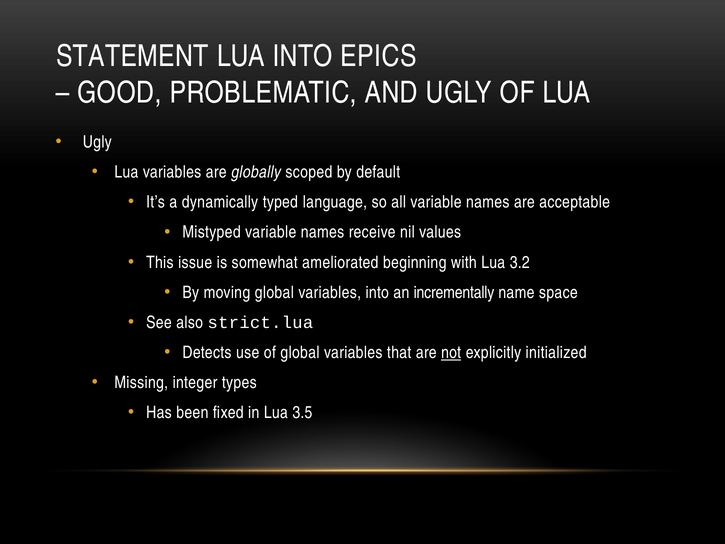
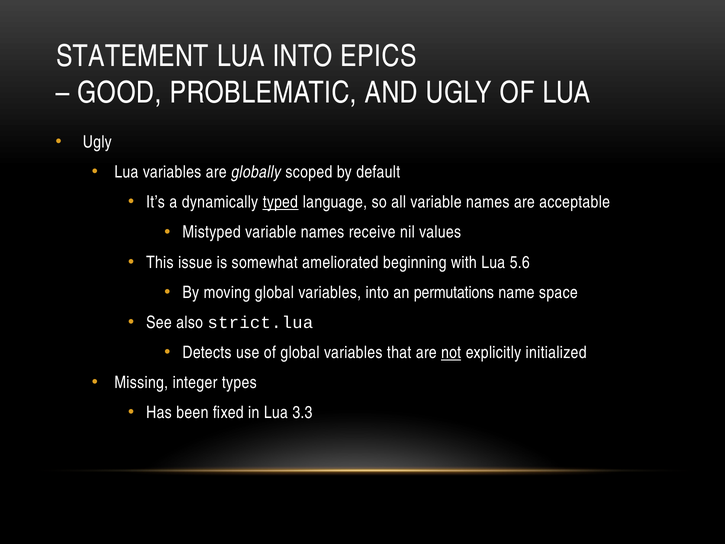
typed underline: none -> present (280, 202)
3.2: 3.2 -> 5.6 (520, 262)
incrementally: incrementally -> permutations (454, 292)
3.5: 3.5 -> 3.3 (302, 413)
